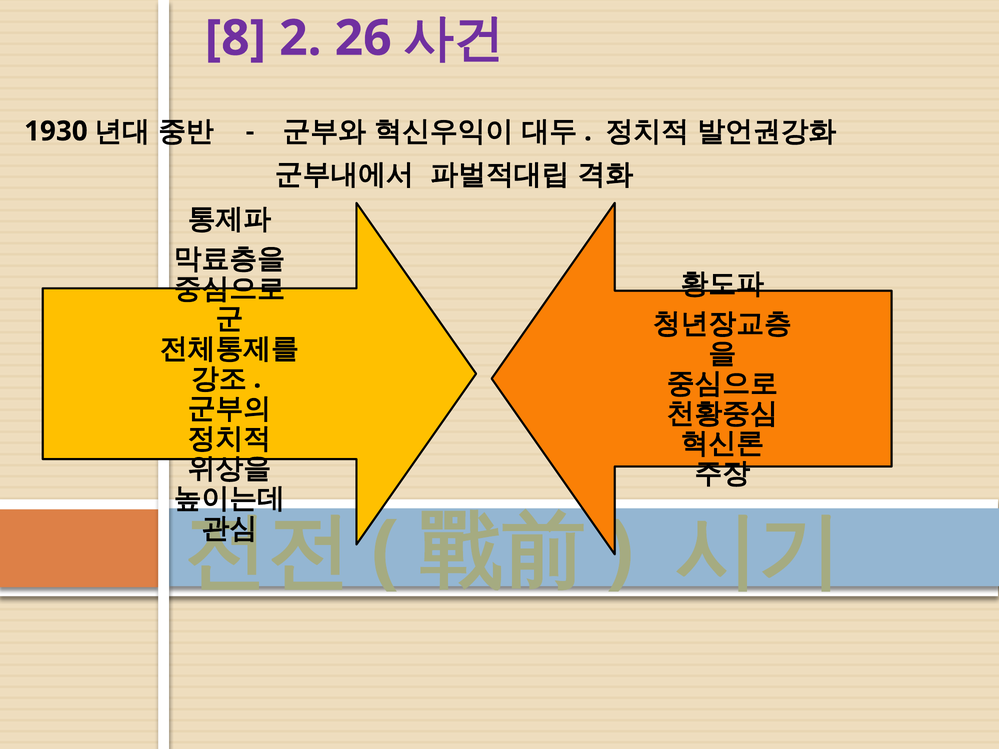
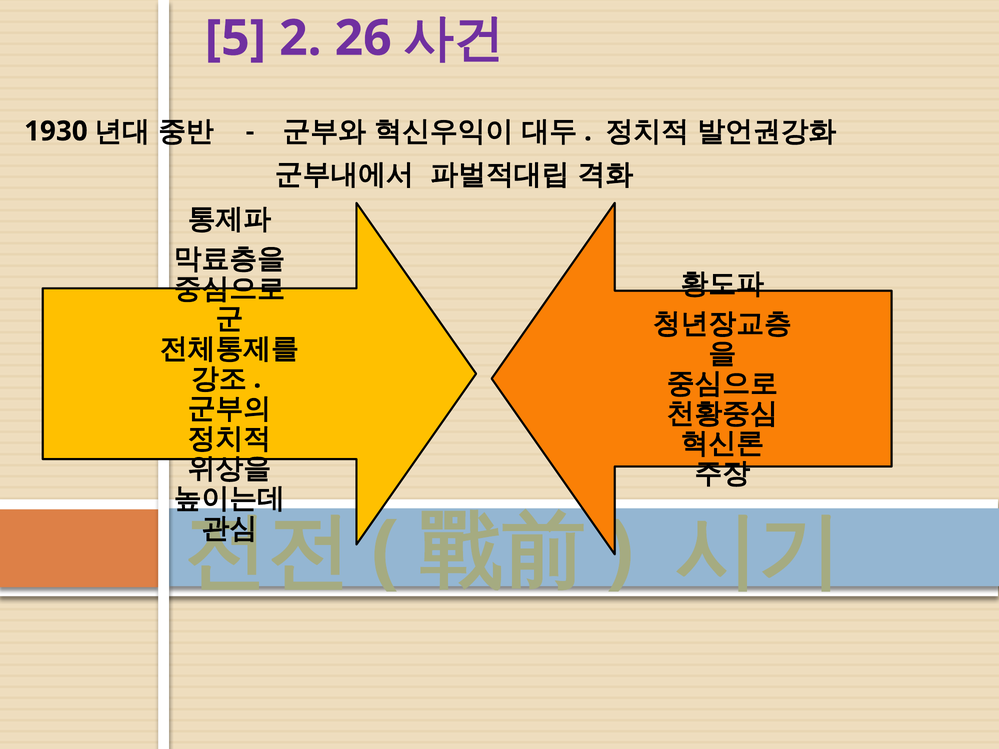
8: 8 -> 5 (235, 38)
